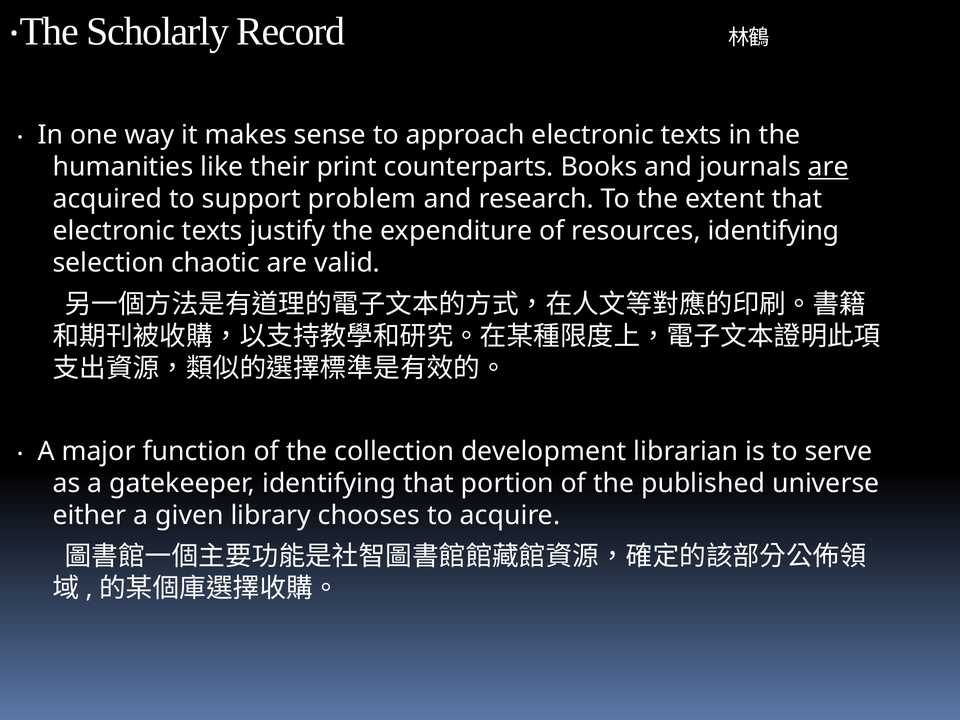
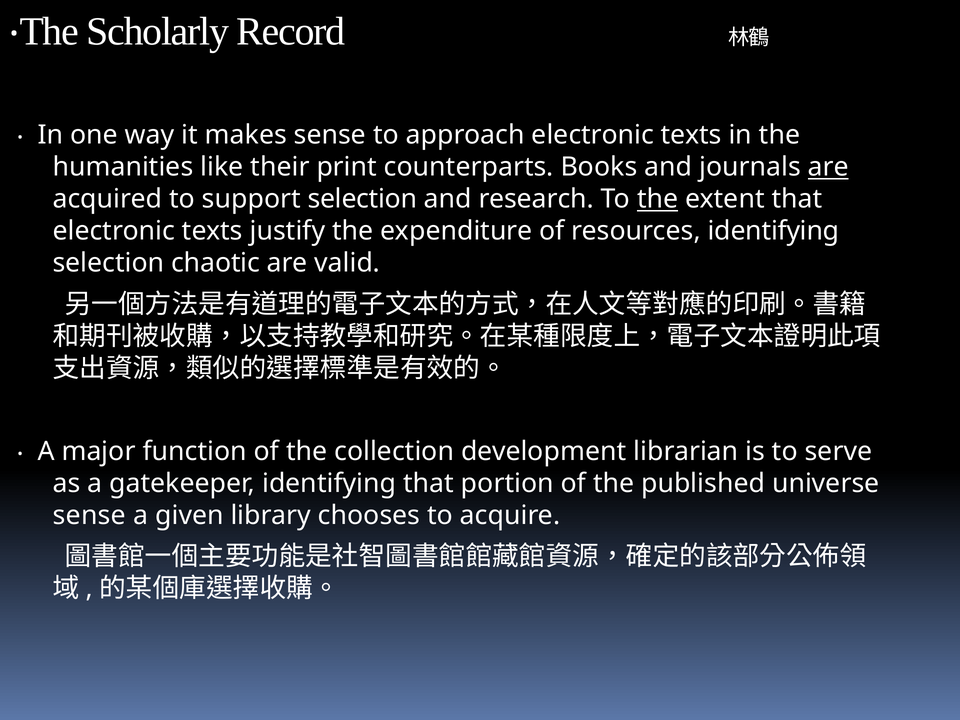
support problem: problem -> selection (362, 199)
the underline: none -> present (658, 199)
either: either -> sense (89, 515)
